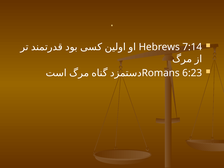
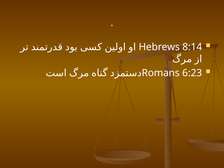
7:14: 7:14 -> 8:14 (192, 47)
